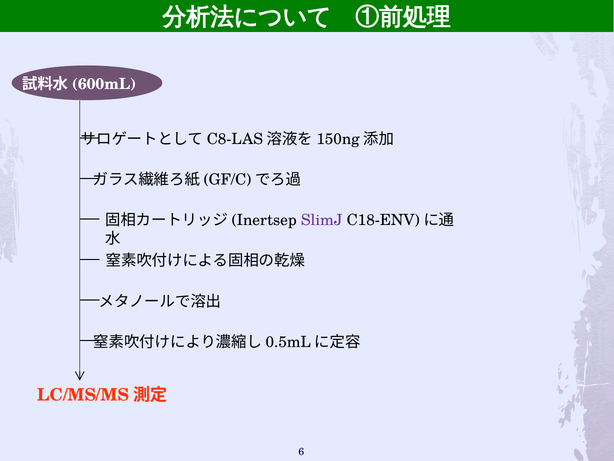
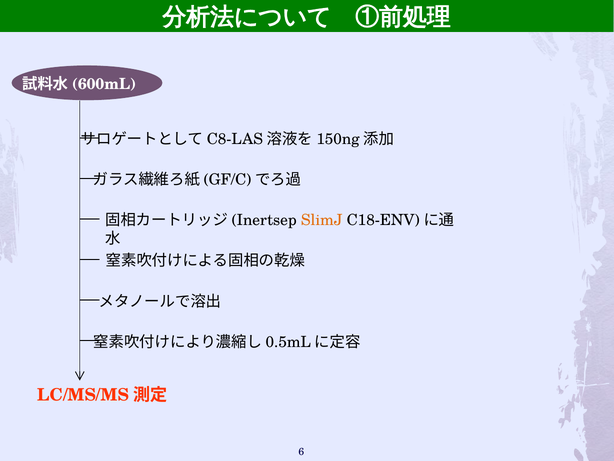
SlimJ colour: purple -> orange (322, 220)
